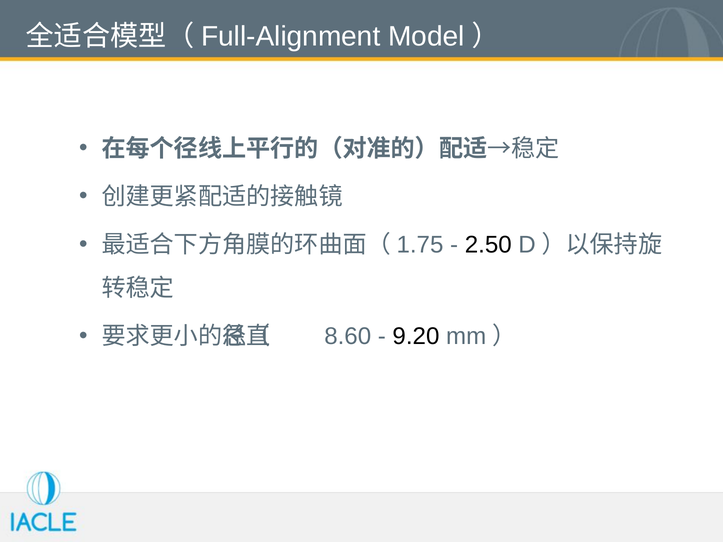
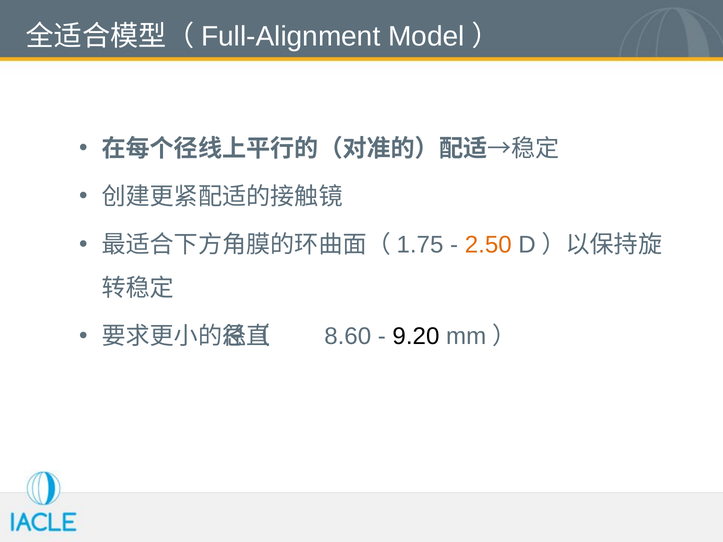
2.50 colour: black -> orange (488, 245)
